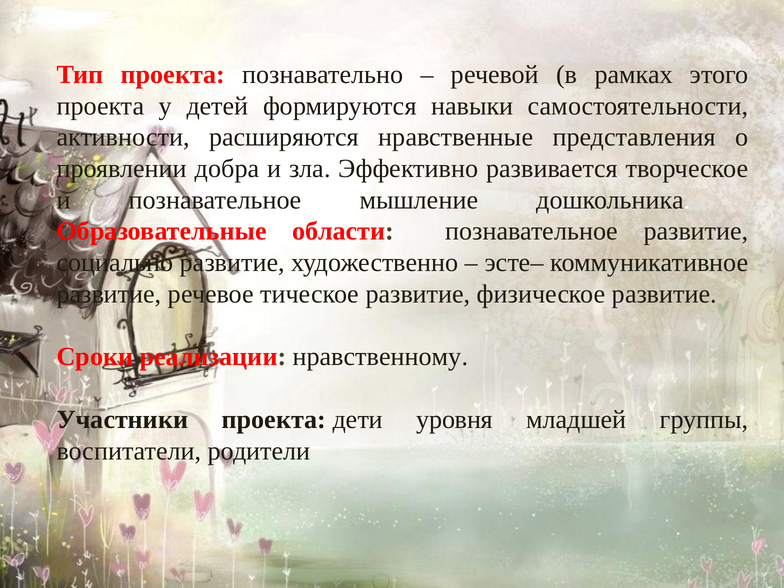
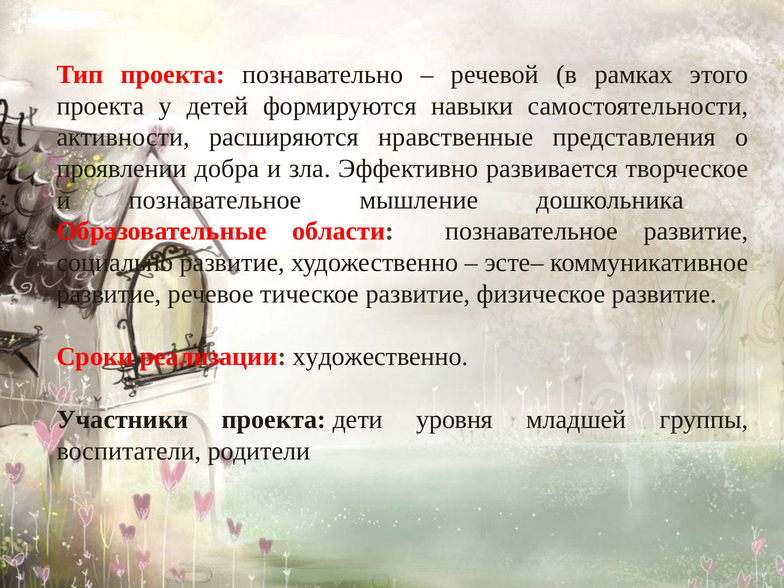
реализации нравственному: нравственному -> художественно (381, 357)
